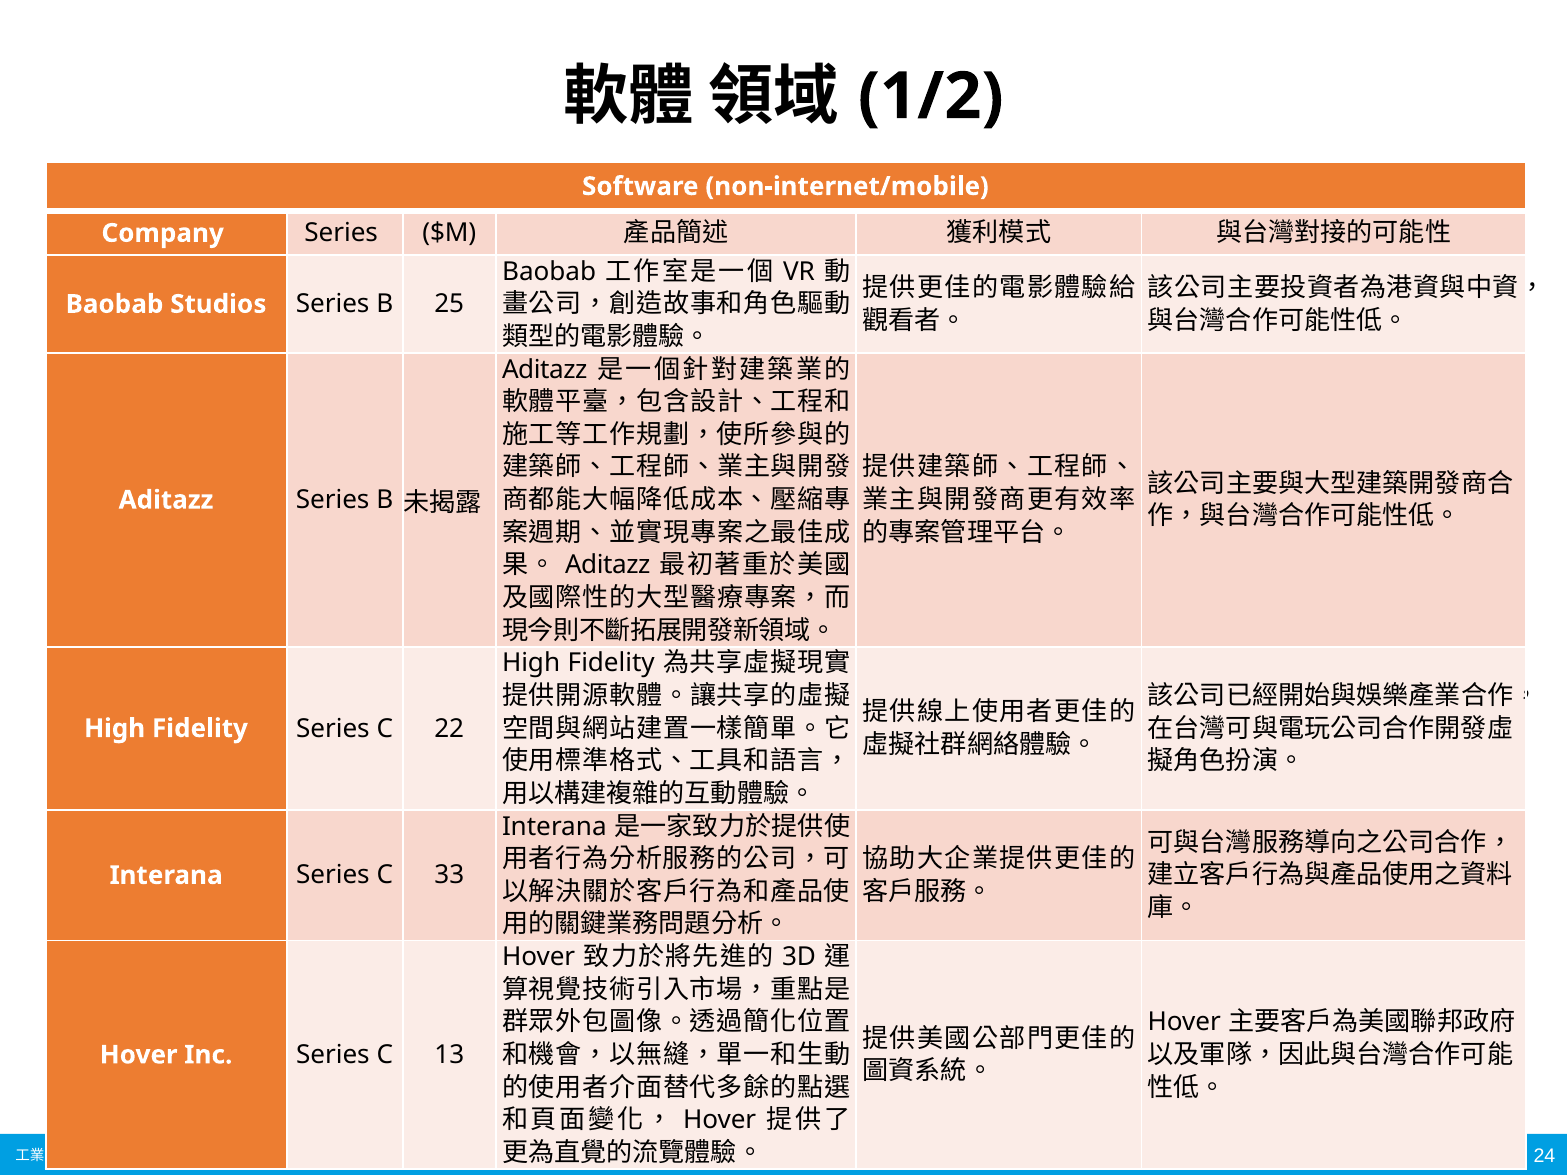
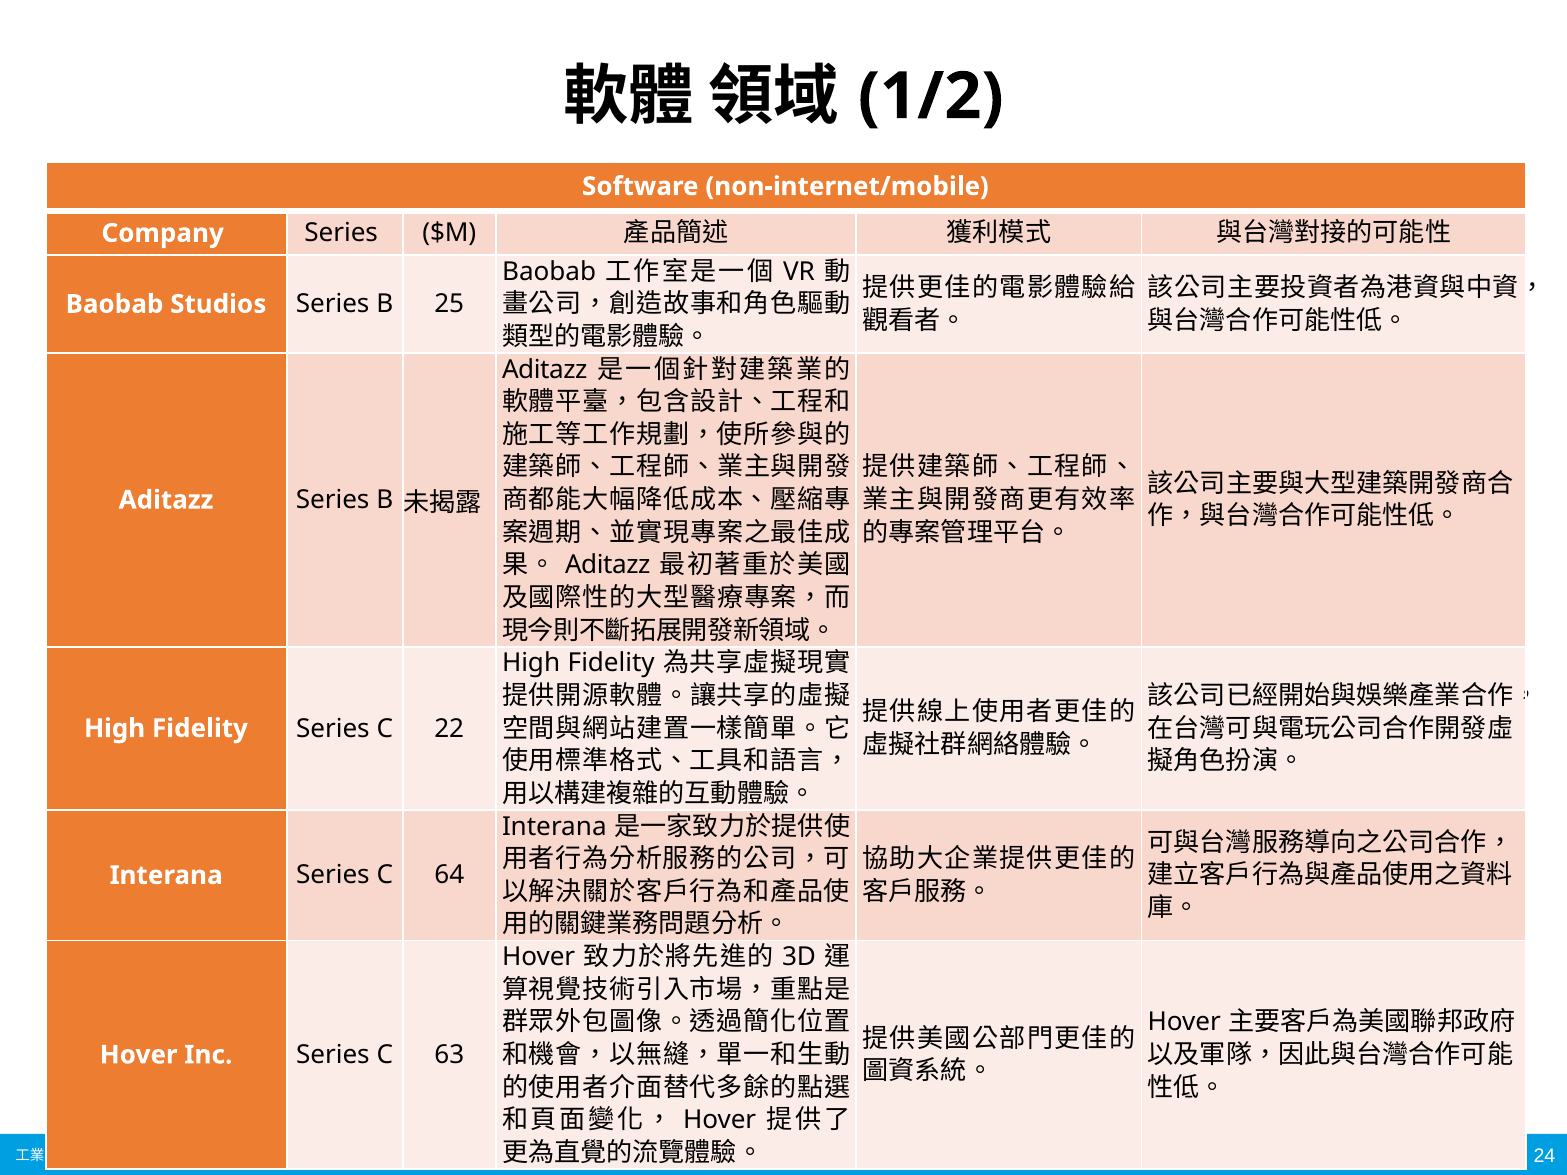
33: 33 -> 64 (449, 876)
13: 13 -> 63 (449, 1055)
